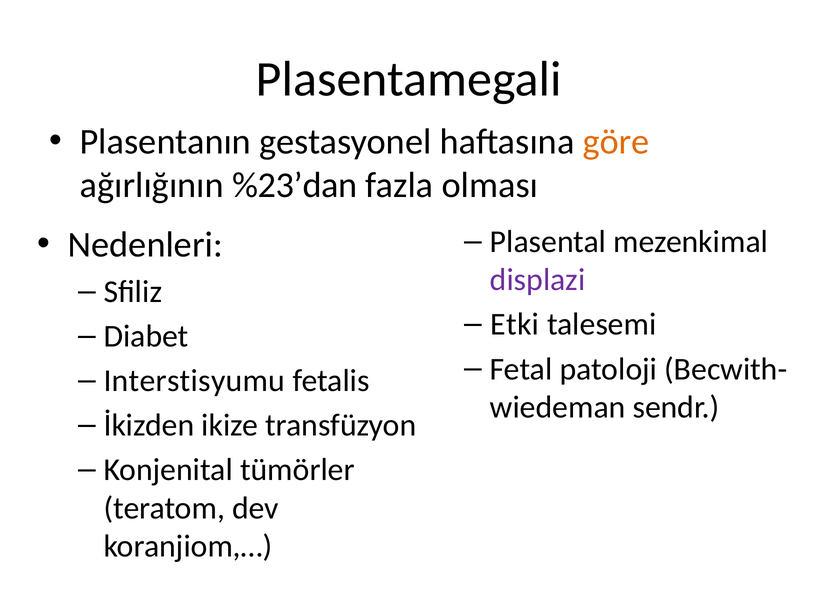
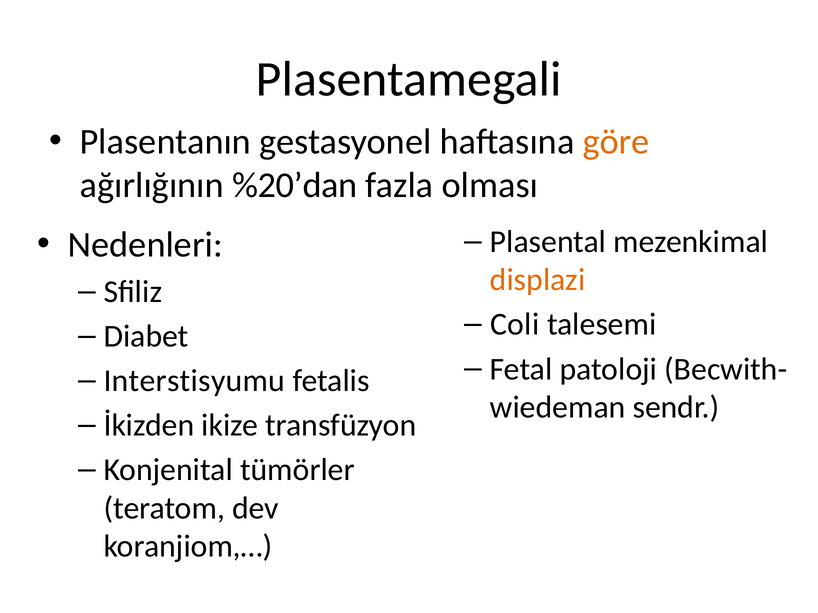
%23’dan: %23’dan -> %20’dan (295, 186)
displazi colour: purple -> orange (538, 280)
Etki: Etki -> Coli (515, 325)
